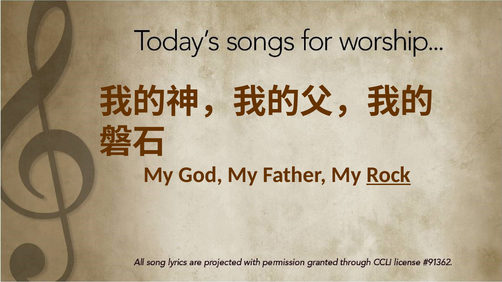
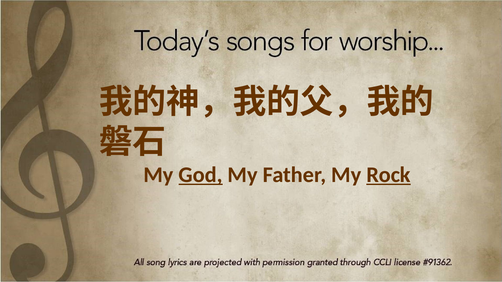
God underline: none -> present (201, 175)
